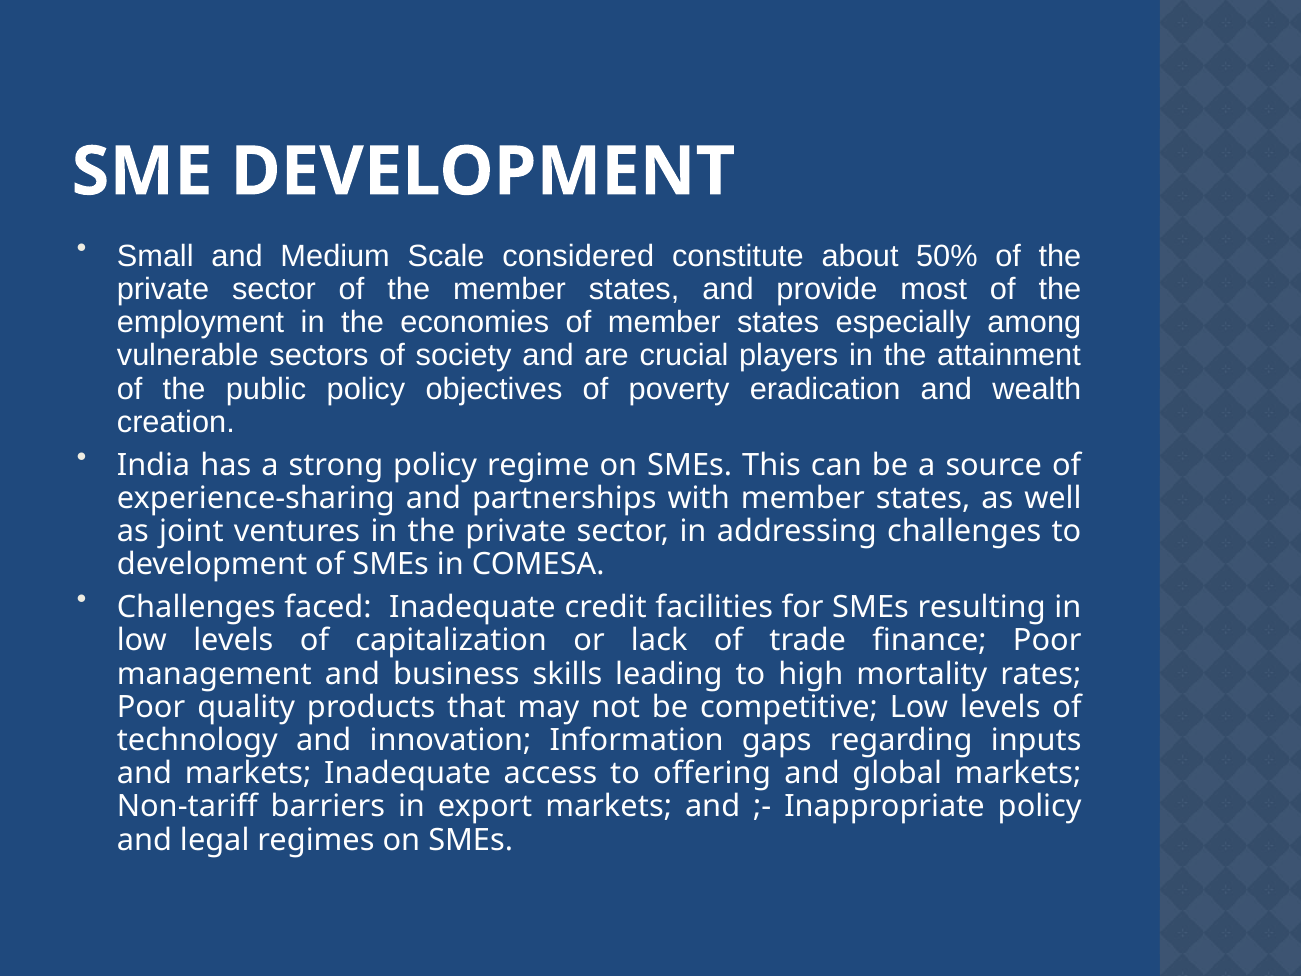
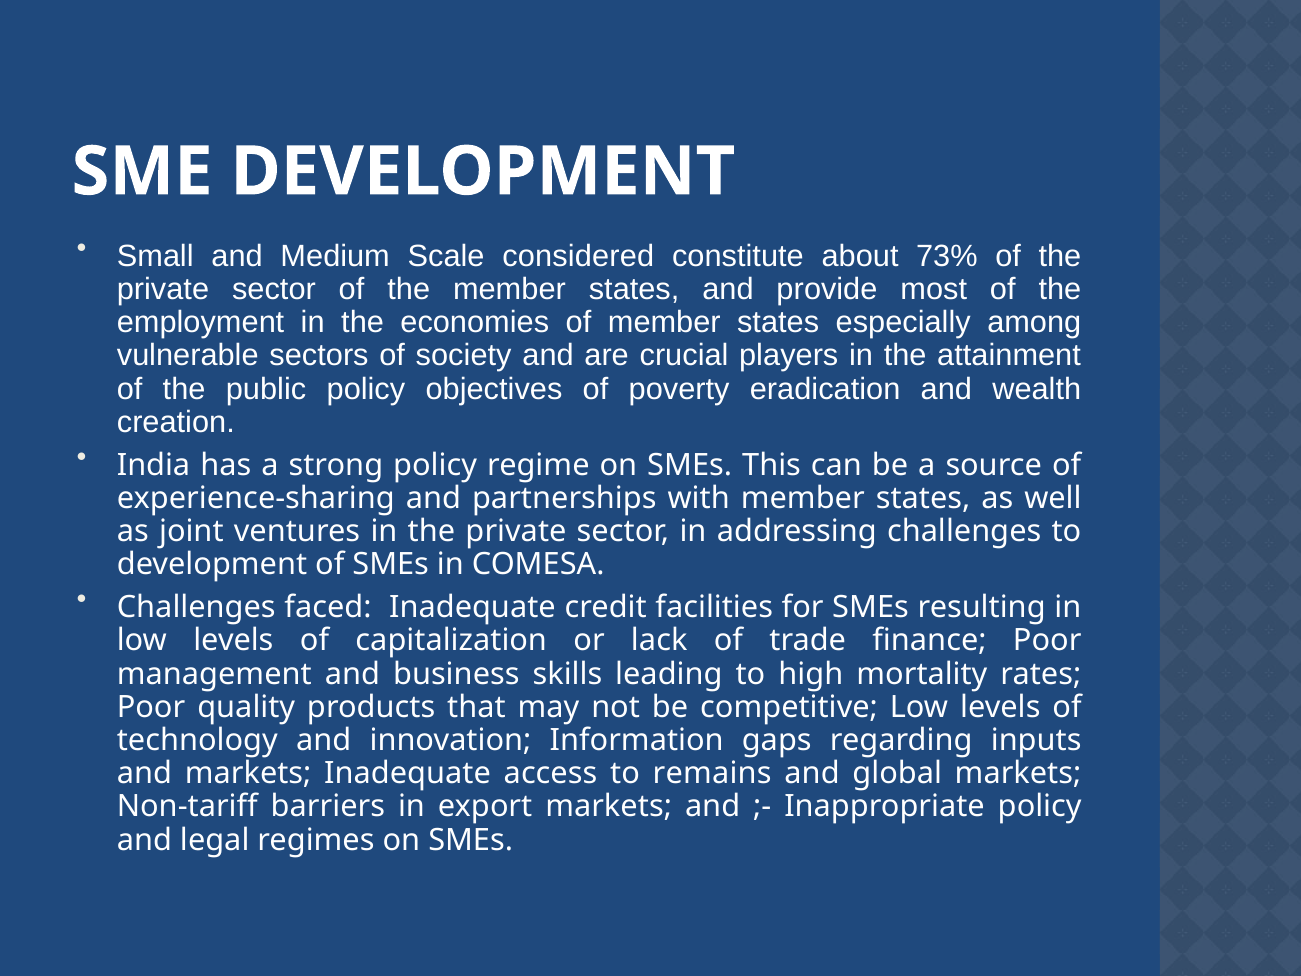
50%: 50% -> 73% (947, 256)
offering: offering -> remains (712, 773)
